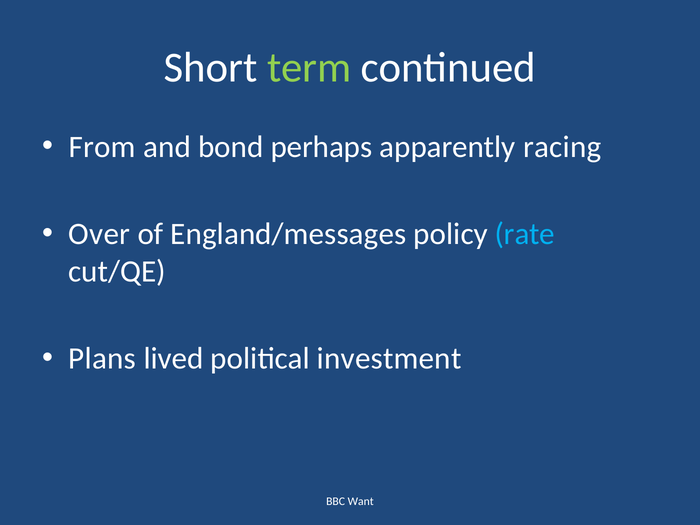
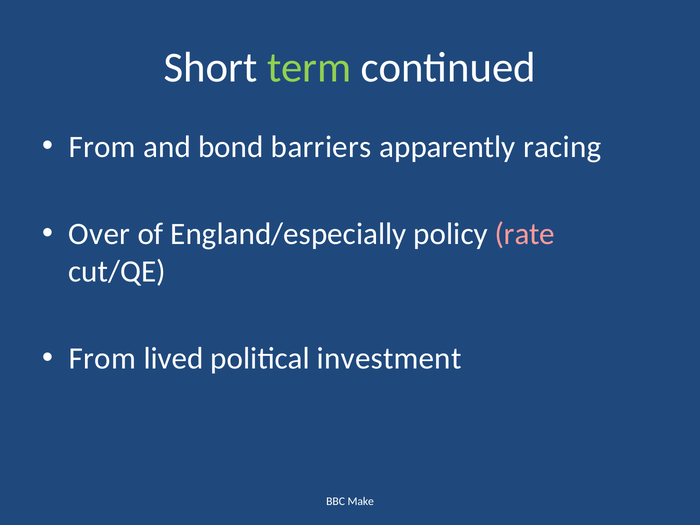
perhaps: perhaps -> barriers (321, 147)
England/messages: England/messages -> England/especially (288, 234)
rate colour: light blue -> pink (525, 234)
Plans: Plans -> From (102, 358)
Want: Want -> Make (361, 501)
